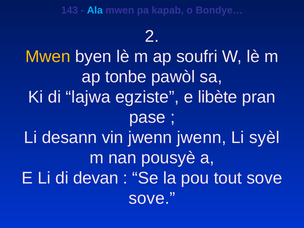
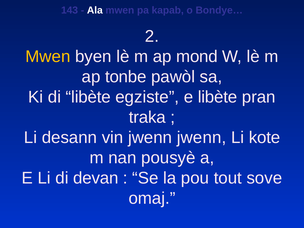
Ala colour: light blue -> white (95, 10)
soufri: soufri -> mond (197, 56)
di lajwa: lajwa -> libète (88, 97)
pase: pase -> traka (147, 117)
syèl: syèl -> kote (264, 137)
sove: sove -> omaj (152, 198)
